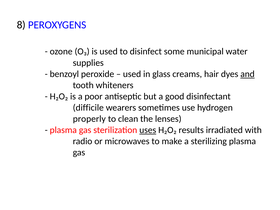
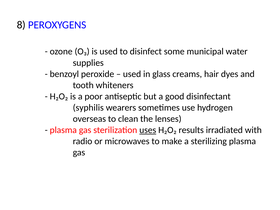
and underline: present -> none (247, 74)
difficile: difficile -> syphilis (88, 108)
properly: properly -> overseas (89, 119)
